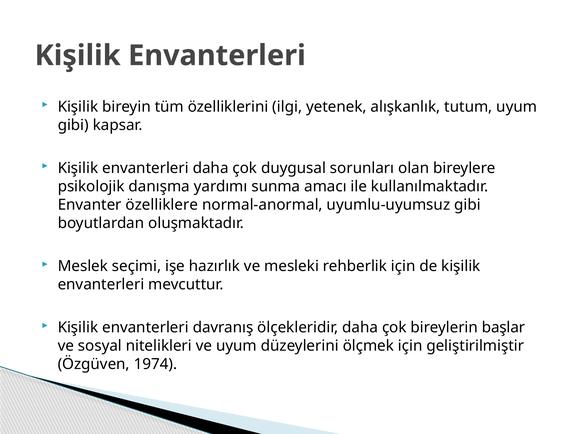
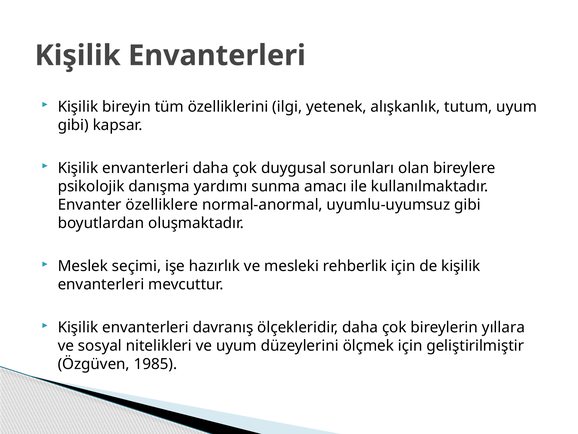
başlar: başlar -> yıllara (503, 327)
1974: 1974 -> 1985 (155, 364)
